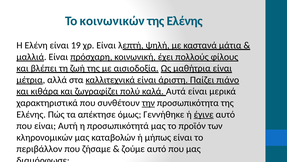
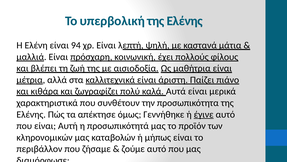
κοινωνικών: κοινωνικών -> υπερβολική (112, 21)
19: 19 -> 94 (76, 45)
την underline: present -> none (148, 103)
